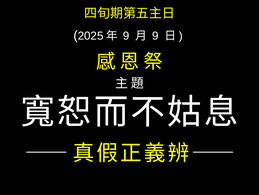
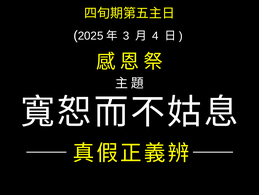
9: 9 -> 3 (126, 36)
9: 9 -> 4 (155, 36)
